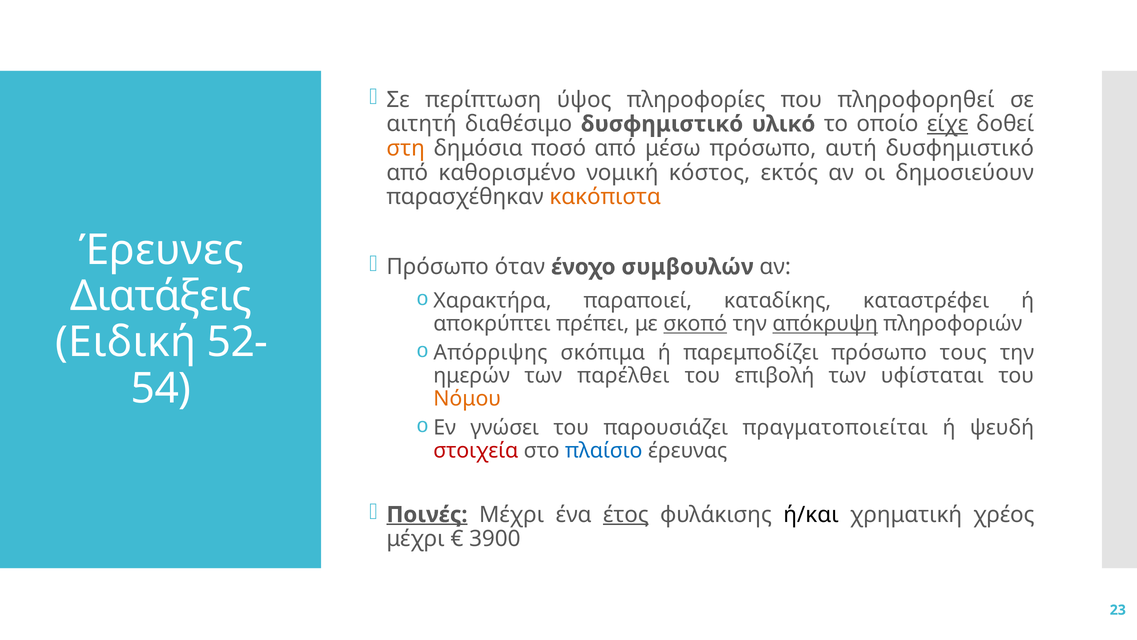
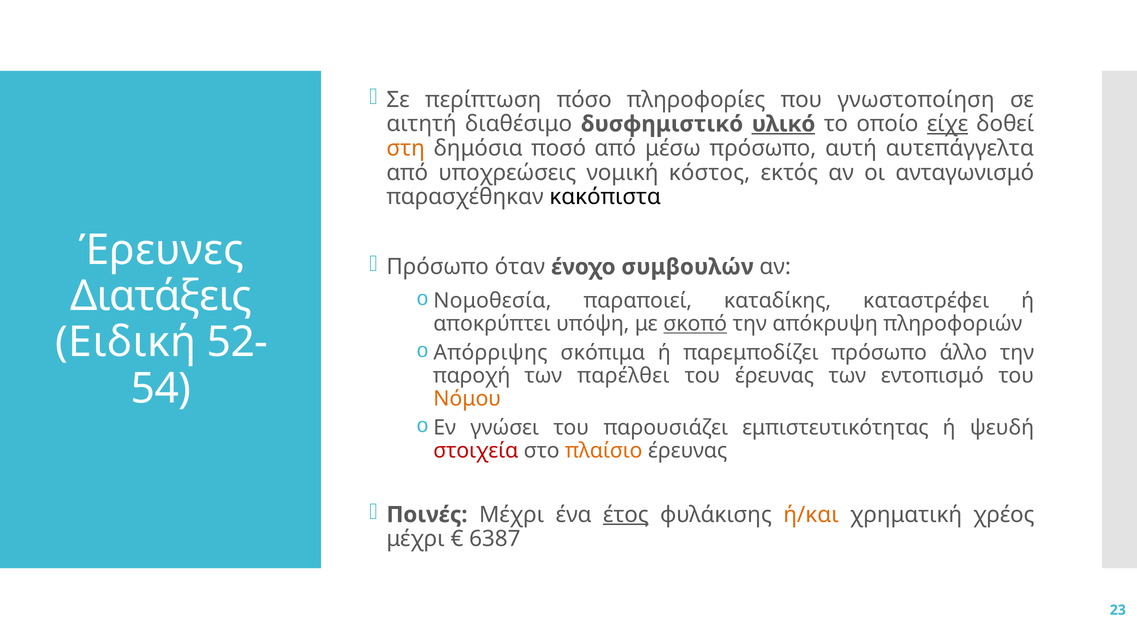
ύψος: ύψος -> πόσο (584, 100)
πληροφορηθεί: πληροφορηθεί -> γνωστοποίηση (916, 100)
υλικό underline: none -> present (784, 124)
αυτή δυσφημιστικό: δυσφημιστικό -> αυτεπάγγελτα (960, 148)
καθορισμένο: καθορισμένο -> υποχρεώσεις (507, 173)
δημοσιεύουν: δημοσιεύουν -> ανταγωνισμό (965, 173)
κακόπιστα colour: orange -> black (605, 197)
Χαρακτήρα: Χαρακτήρα -> Νομοθεσία (492, 301)
πρέπει: πρέπει -> υπόψη (593, 324)
απόκρυψη underline: present -> none (825, 324)
τους: τους -> άλλο (963, 353)
ημερών: ημερών -> παροχή (472, 376)
του επιβολή: επιβολή -> έρευνας (775, 376)
υφίσταται: υφίσταται -> εντοπισμό (932, 376)
πραγματοποιείται: πραγματοποιείται -> εμπιστευτικότητας (835, 428)
πλαίσιο colour: blue -> orange (604, 451)
Ποινές underline: present -> none (427, 514)
ή/και colour: black -> orange (811, 514)
3900: 3900 -> 6387 (495, 539)
